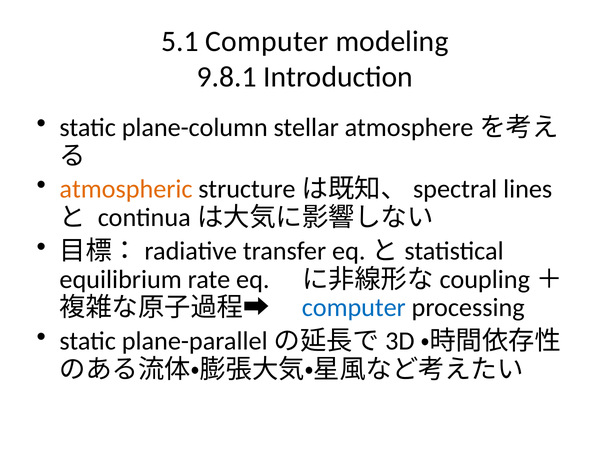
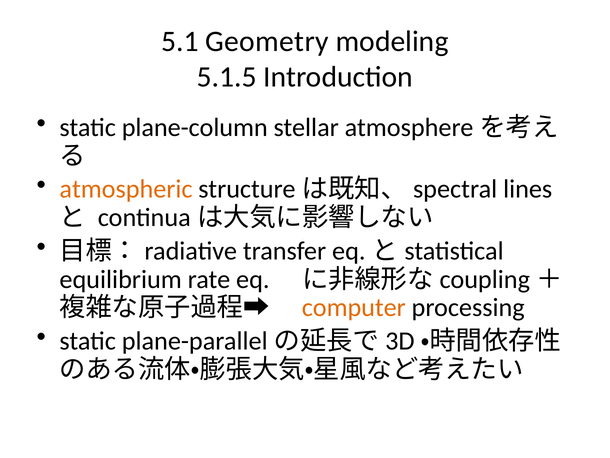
5.1 Computer: Computer -> Geometry (267, 41)
9.8.1: 9.8.1 -> 5.1.5 (227, 77)
computer colour: blue -> orange (354, 307)
